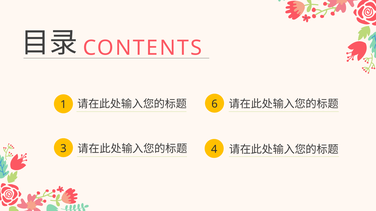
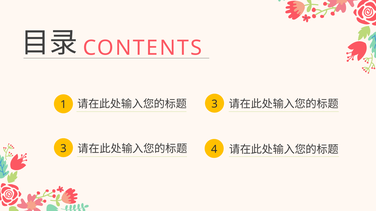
1 6: 6 -> 3 (215, 104)
